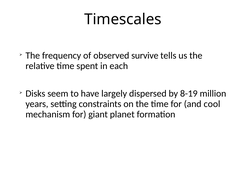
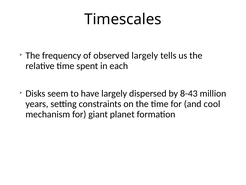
observed survive: survive -> largely (145, 55)
8-19: 8-19 -> 8-43 (189, 93)
